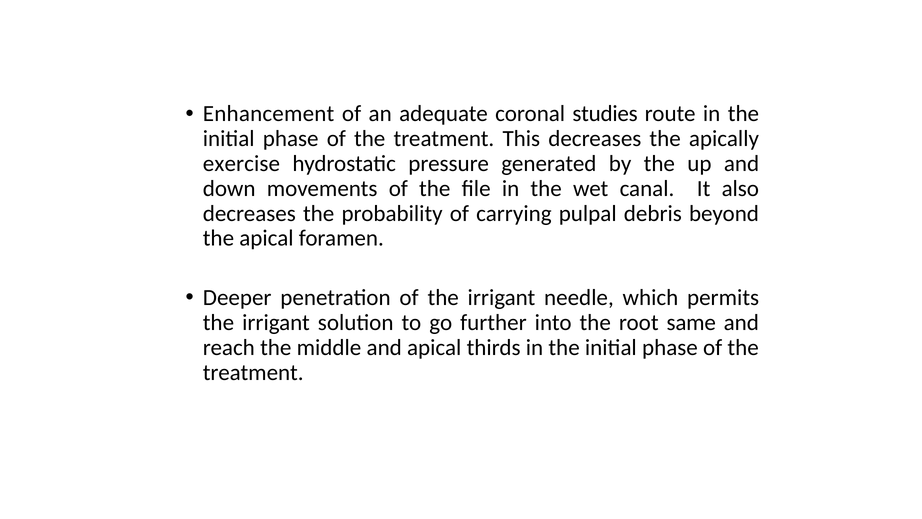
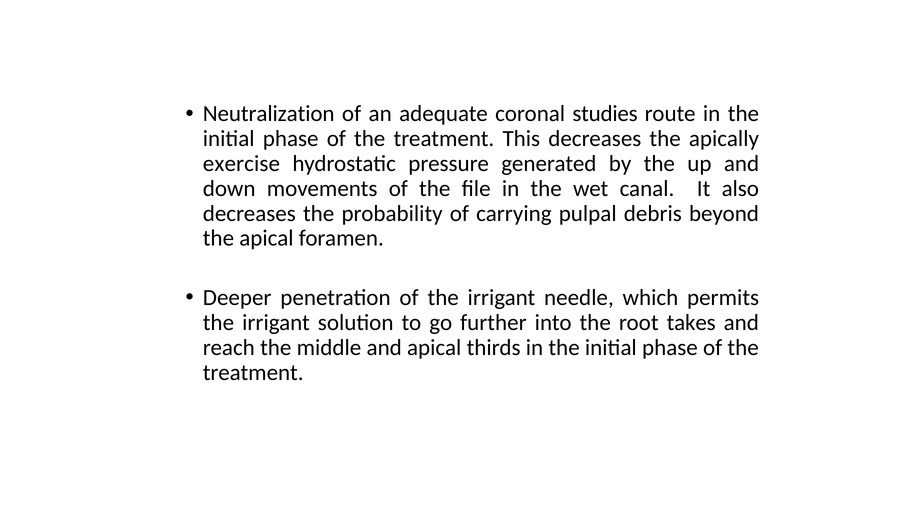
Enhancement: Enhancement -> Neutralization (269, 114)
same: same -> takes (691, 322)
